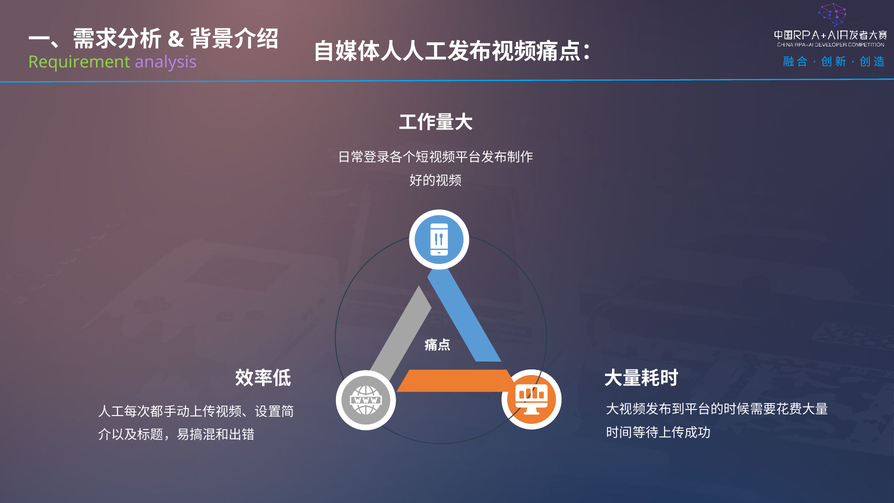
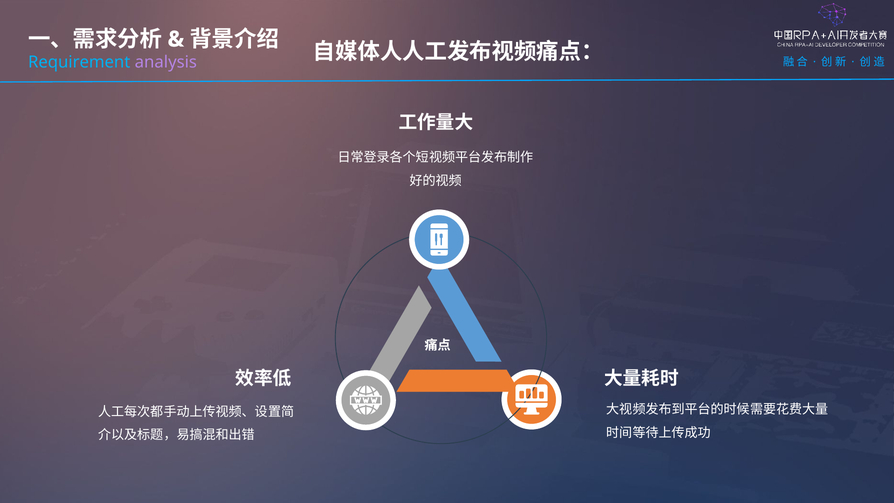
Requirement colour: light green -> light blue (79, 62)
